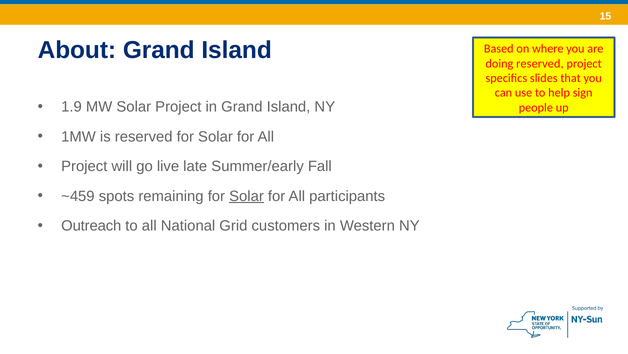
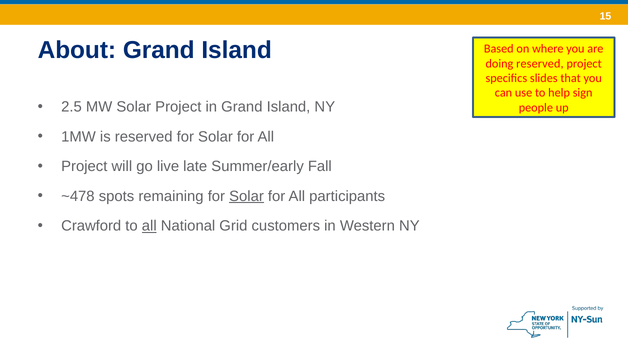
1.9: 1.9 -> 2.5 (72, 107)
~459: ~459 -> ~478 (78, 196)
Outreach: Outreach -> Crawford (91, 226)
all underline: none -> present (149, 226)
